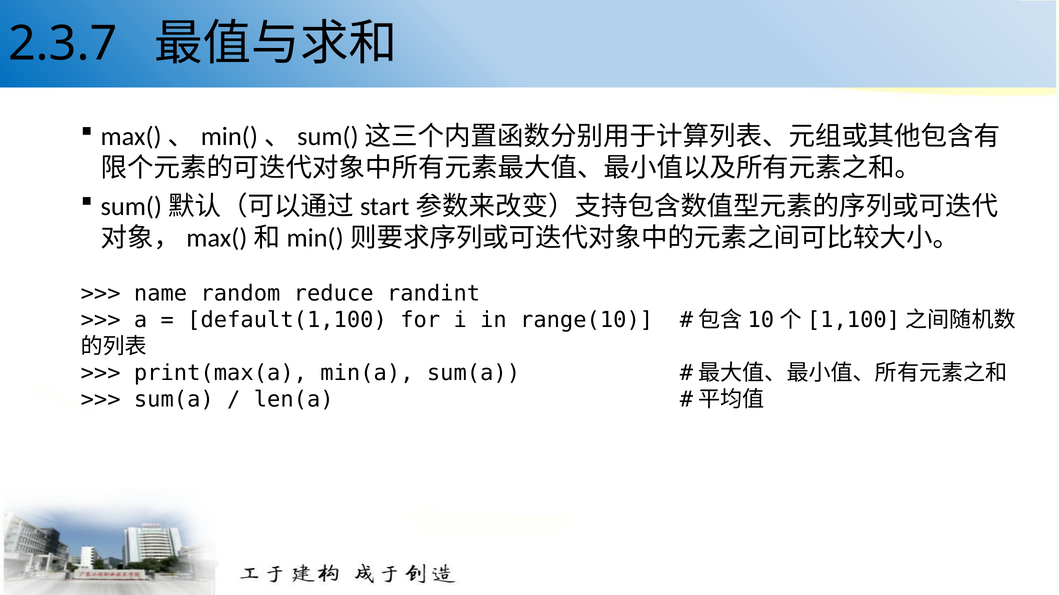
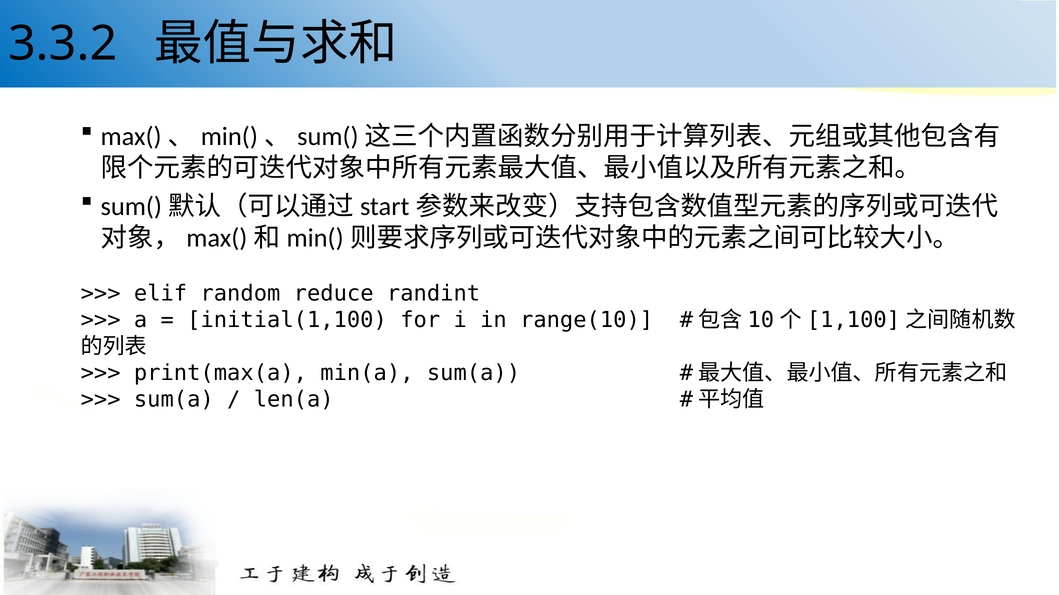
2.3.7: 2.3.7 -> 3.3.2 (63, 44)
name: name -> elif (161, 294)
default(1,100: default(1,100 -> initial(1,100 (287, 320)
